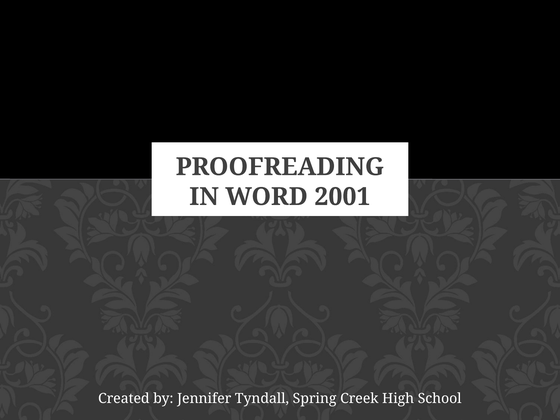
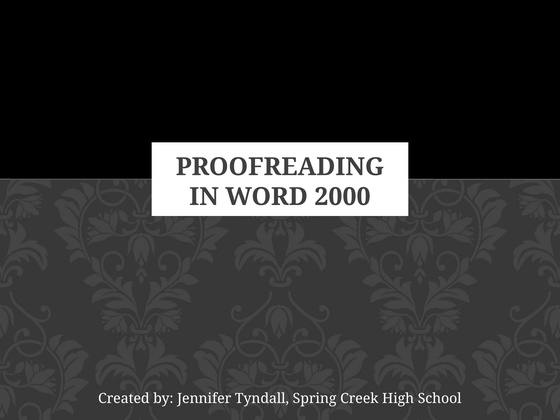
2001: 2001 -> 2000 (342, 197)
